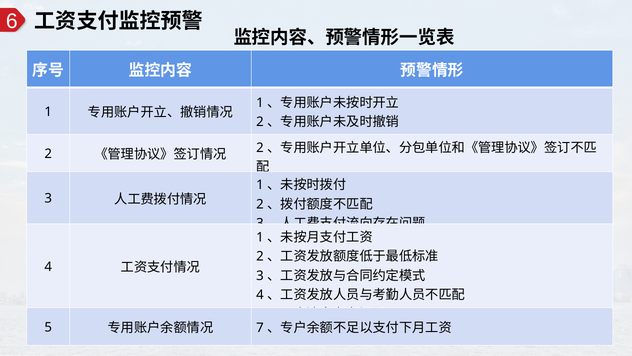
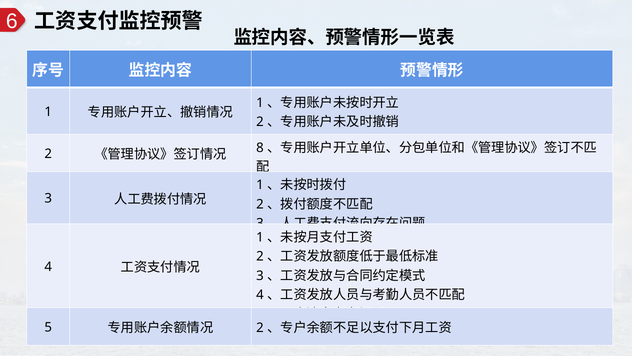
2: 2 -> 8 (260, 147)
7: 7 -> 2 (260, 327)
